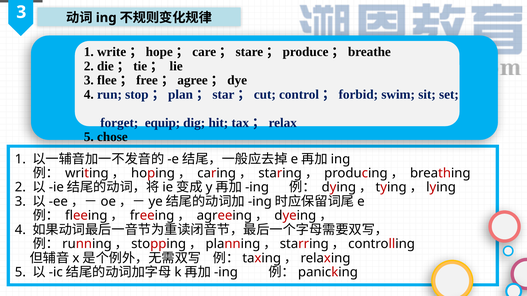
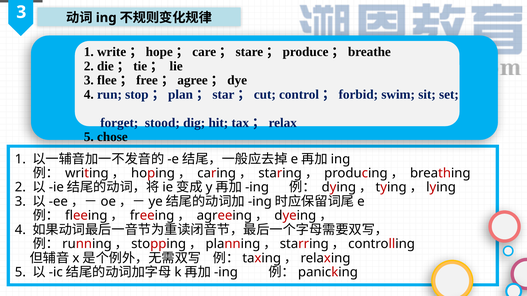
equip: equip -> stood (162, 123)
